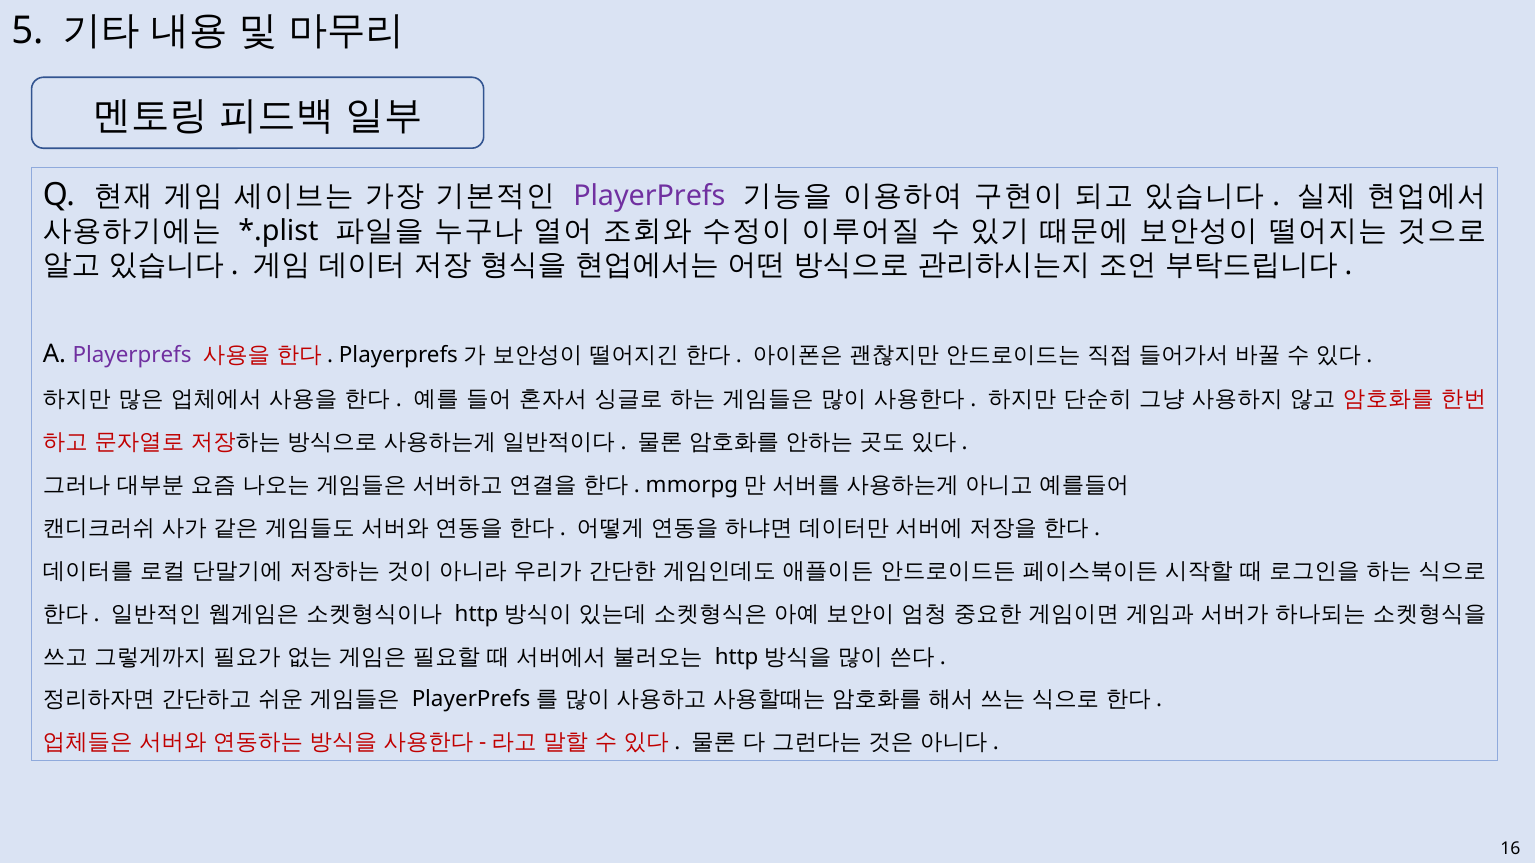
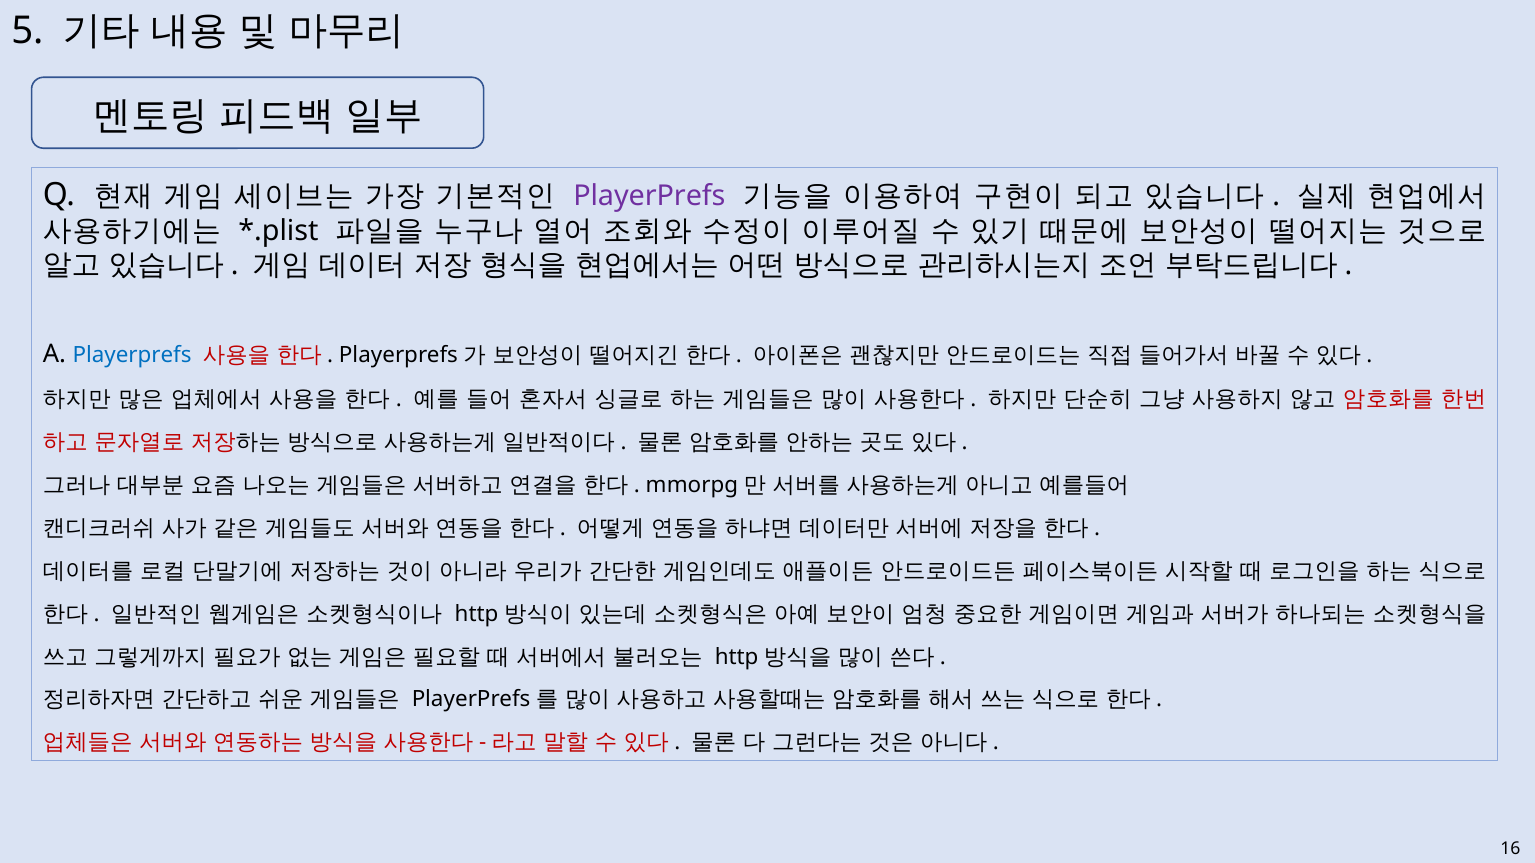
Playerprefs colour: purple -> blue (132, 356)
